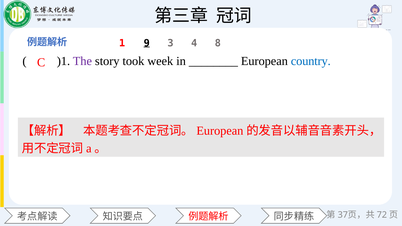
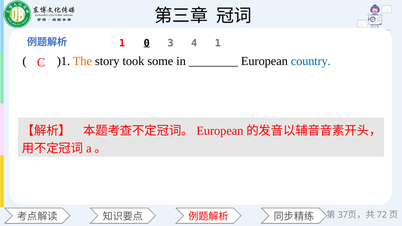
9: 9 -> 0 (147, 43)
4 8: 8 -> 1 (218, 43)
The colour: purple -> orange (82, 61)
week: week -> some (160, 61)
